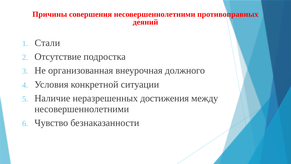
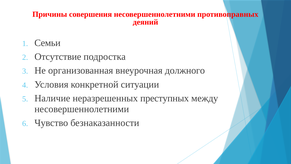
Стали: Стали -> Семьи (47, 43)
достижения: достижения -> преступных (165, 98)
